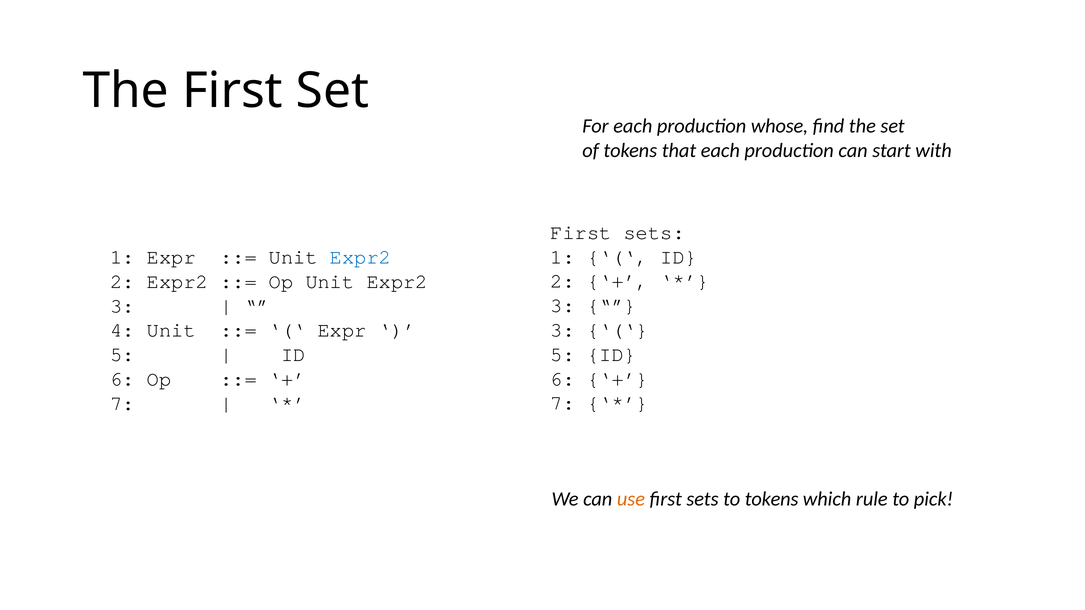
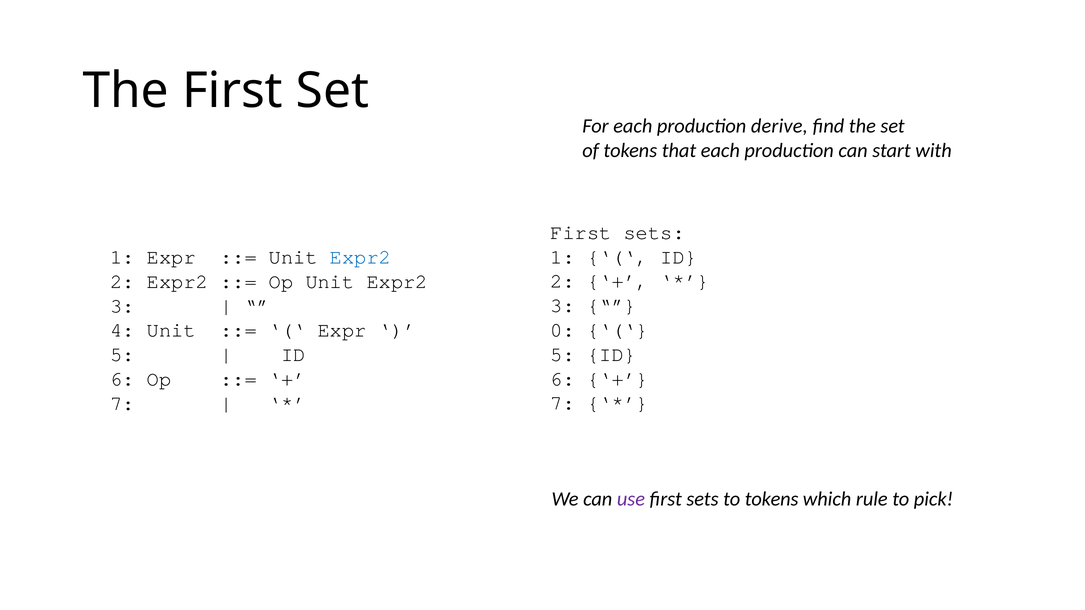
whose: whose -> derive (779, 126)
3: 3 -> 0 (563, 330)
use colour: orange -> purple (631, 499)
